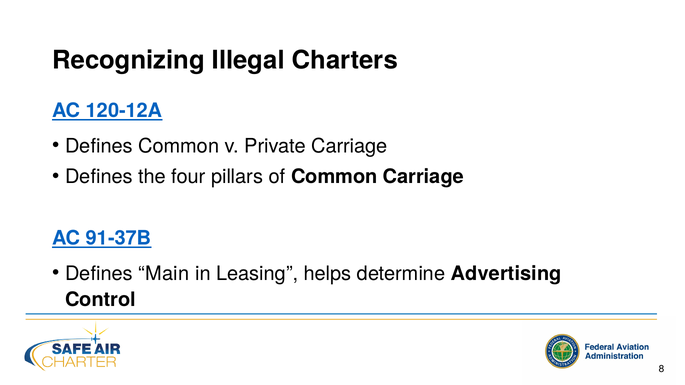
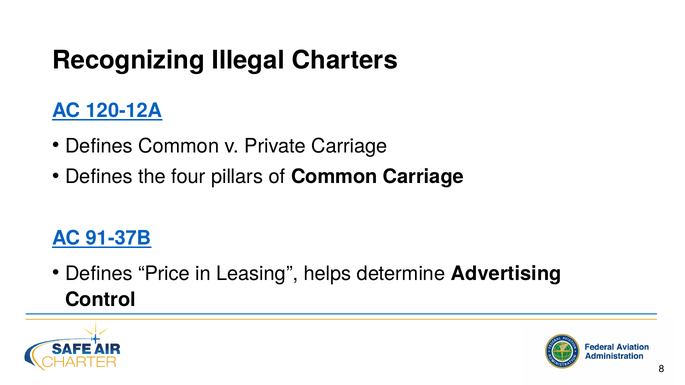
Main: Main -> Price (164, 274)
